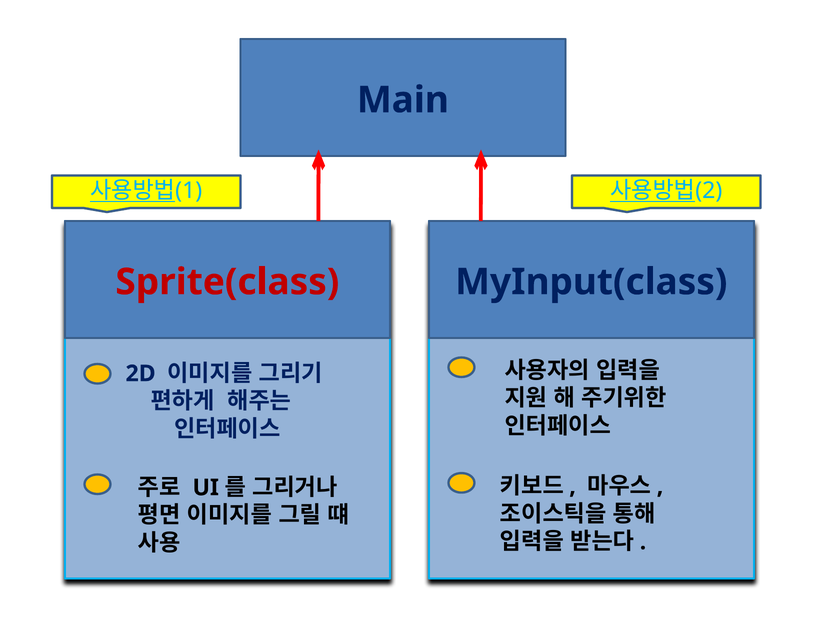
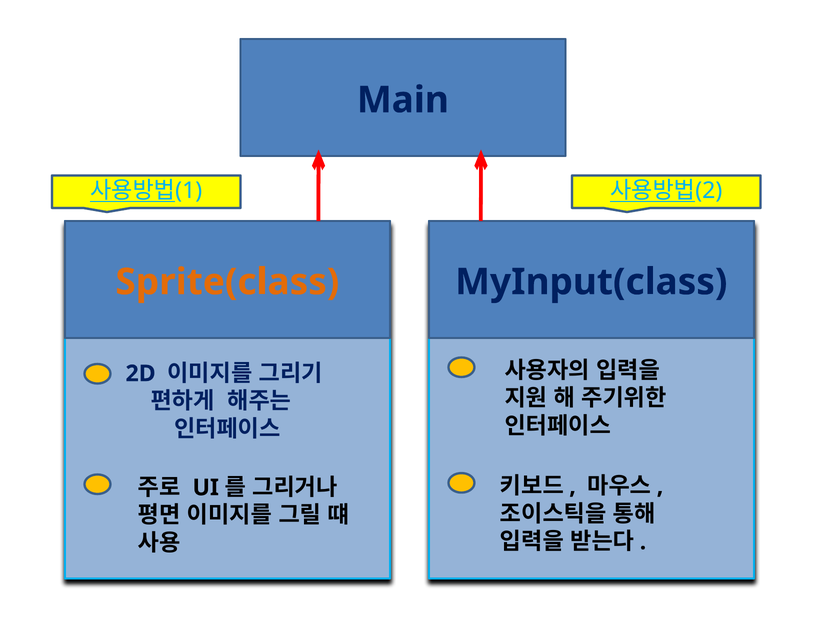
Sprite(class colour: red -> orange (227, 282)
